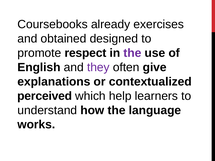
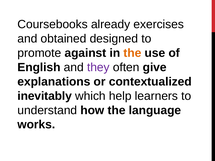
respect: respect -> against (85, 53)
the colour: purple -> orange (132, 53)
perceived: perceived -> inevitably (45, 96)
